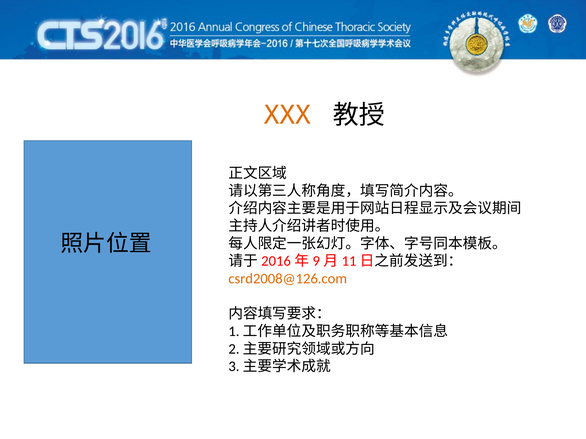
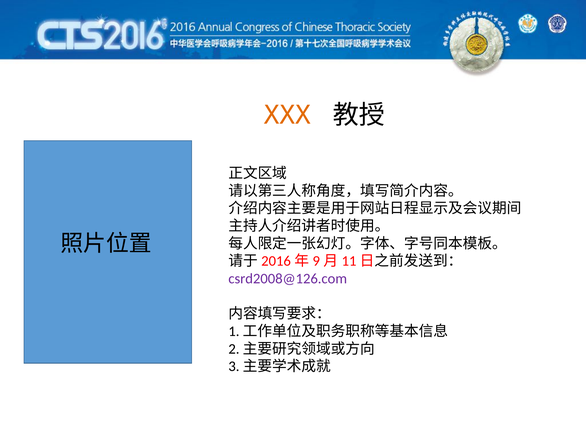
csrd2008@126.com colour: orange -> purple (288, 279)
